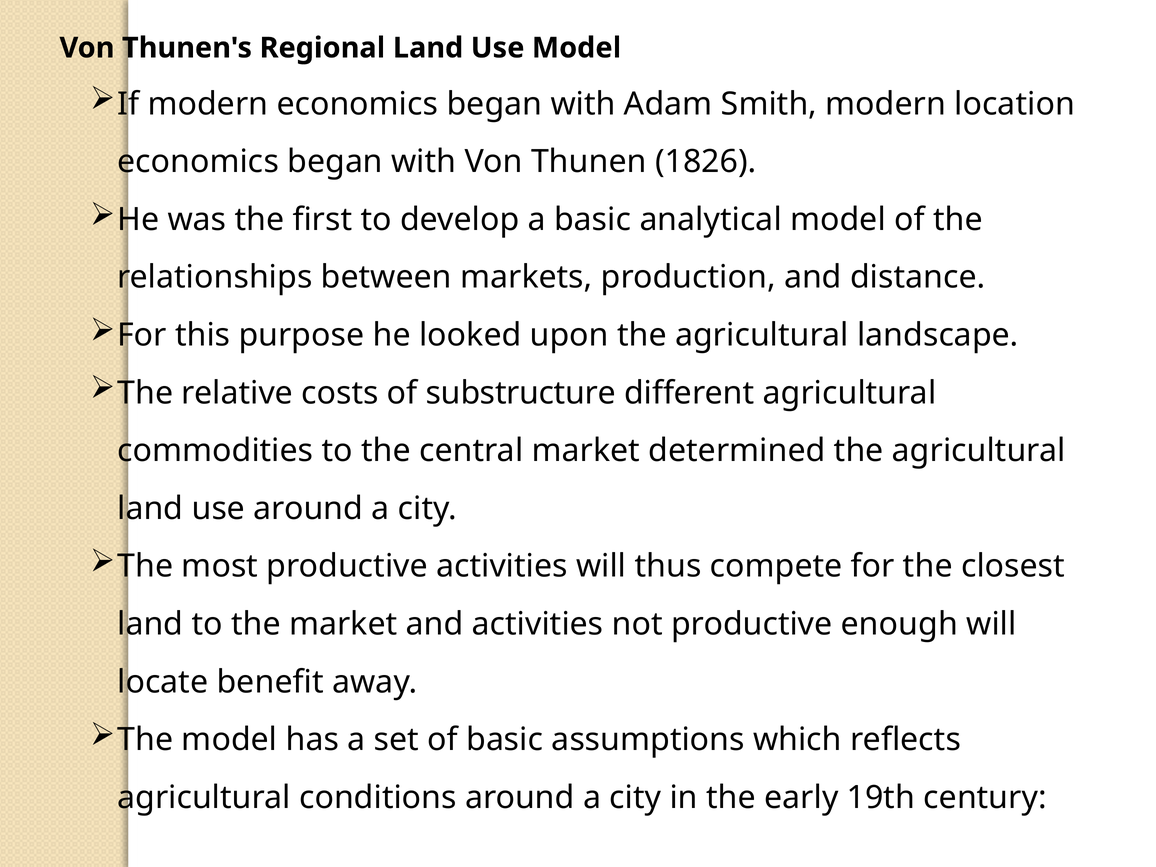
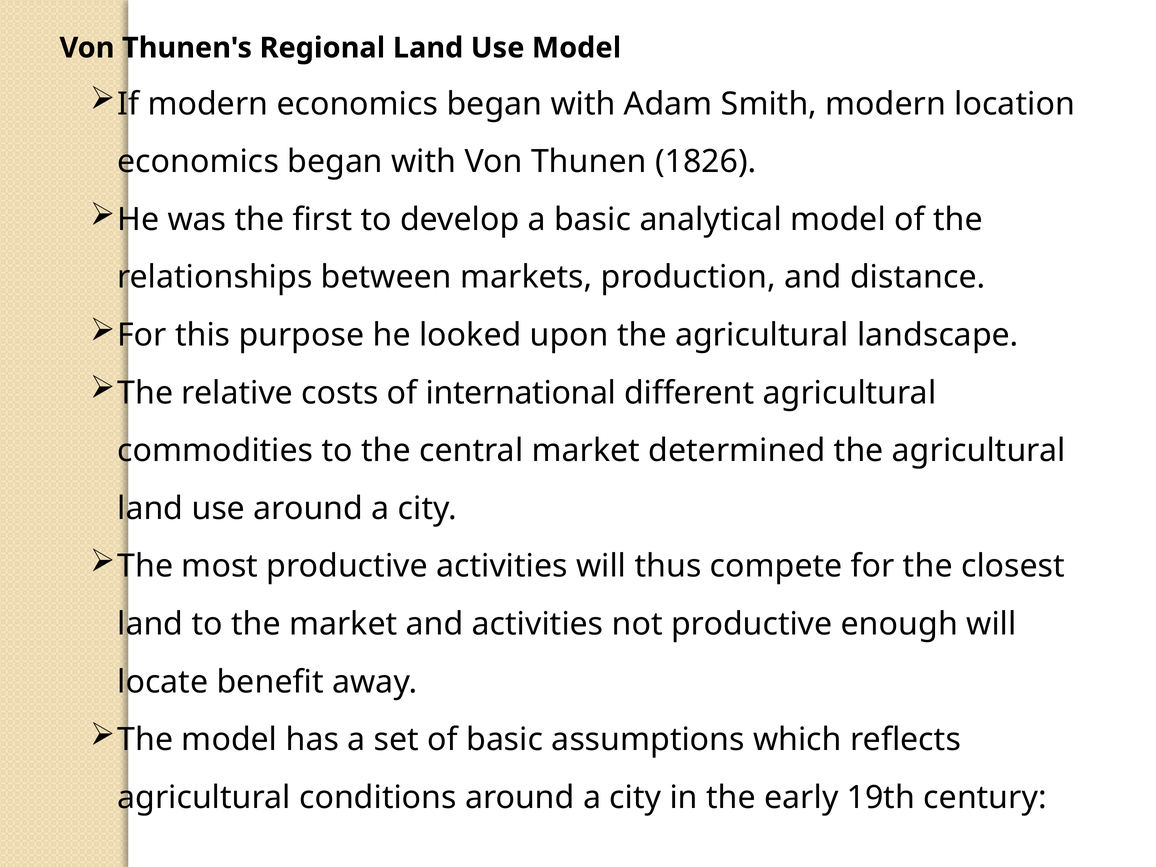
substructure: substructure -> international (521, 393)
